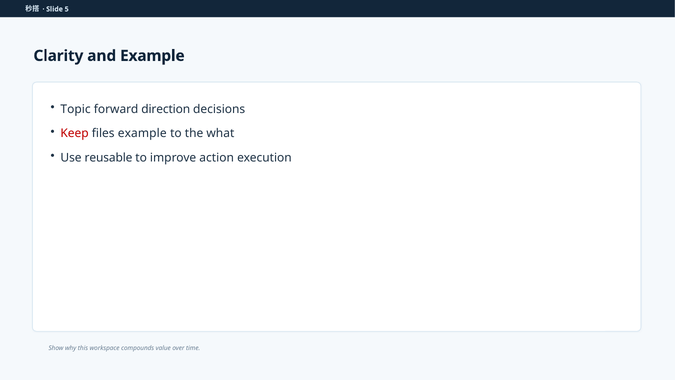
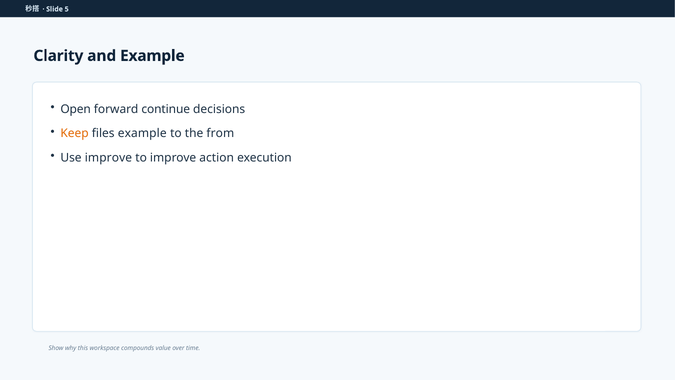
Topic: Topic -> Open (76, 109)
direction: direction -> continue (166, 109)
Keep colour: red -> orange (75, 133)
what: what -> from (220, 133)
Use reusable: reusable -> improve (108, 158)
